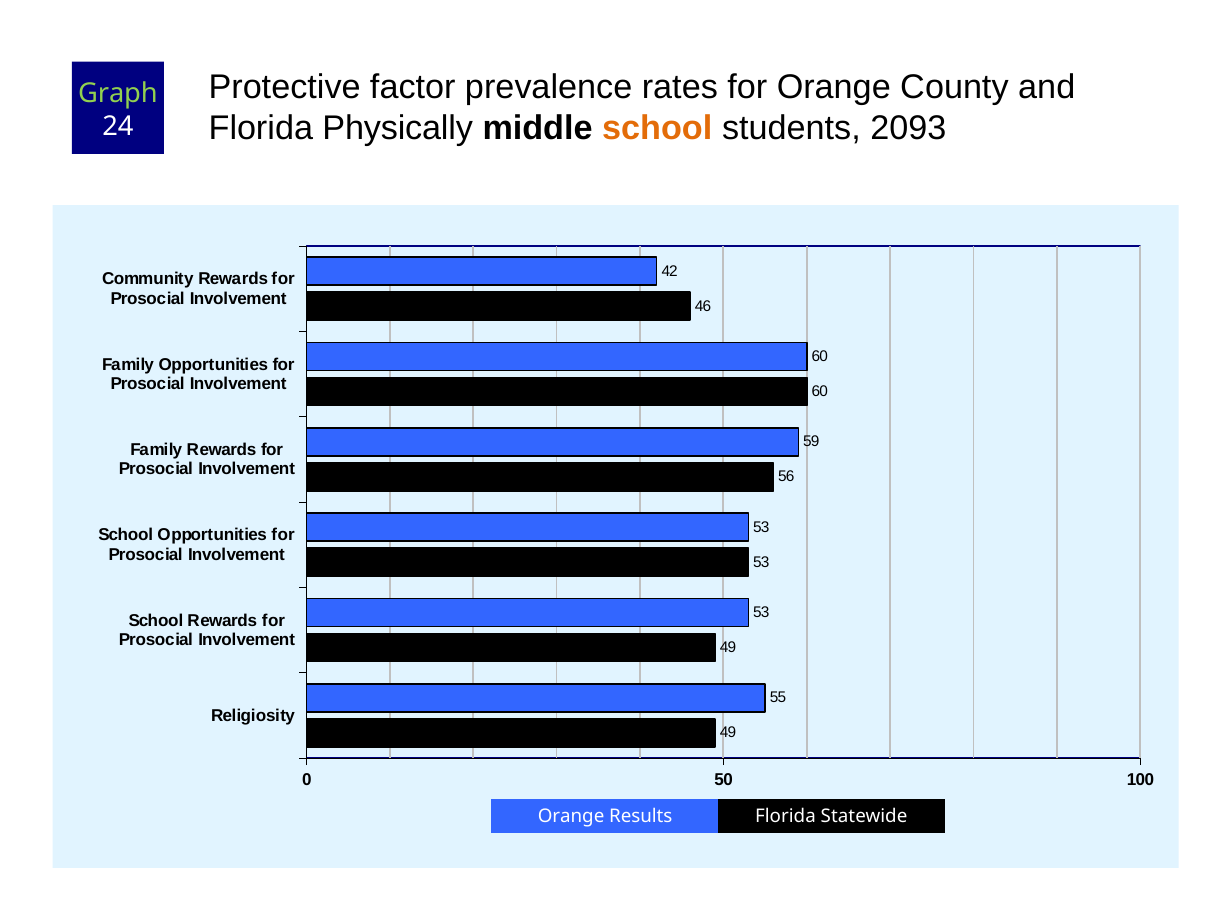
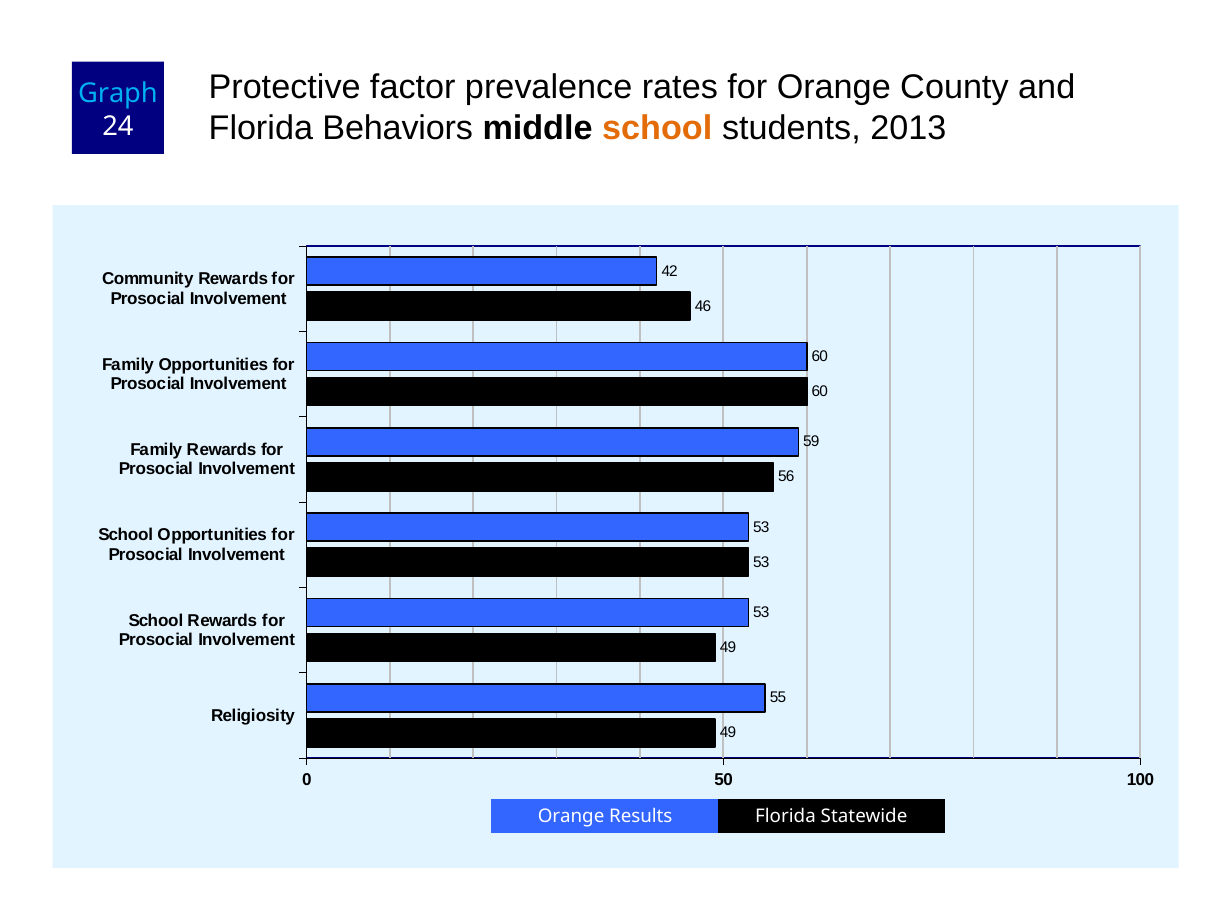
Graph colour: light green -> light blue (118, 93)
Physically: Physically -> Behaviors (398, 129)
2093: 2093 -> 2013 (908, 129)
